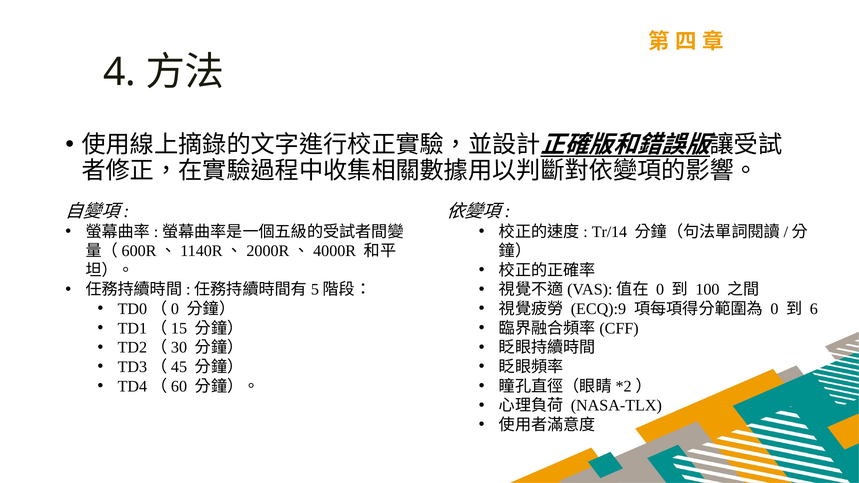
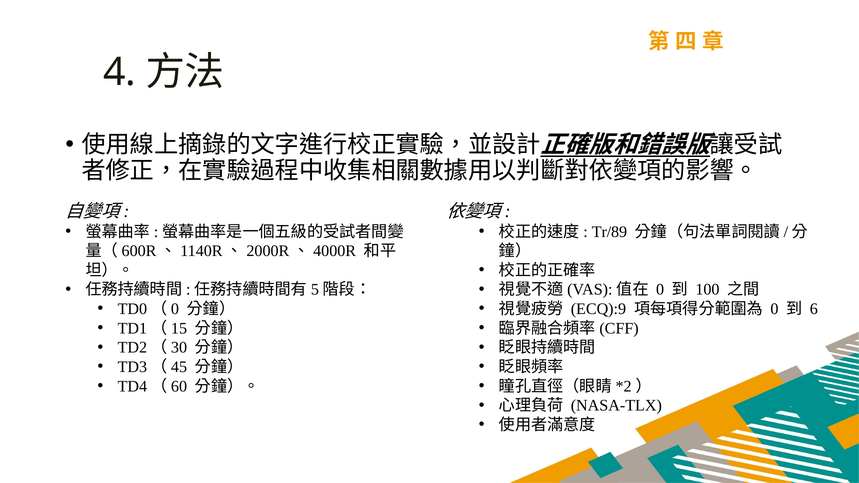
Tr/14: Tr/14 -> Tr/89 (609, 232)
